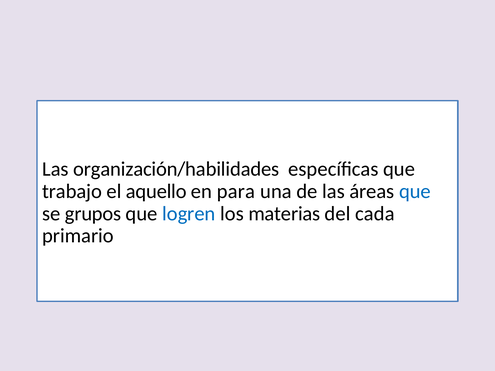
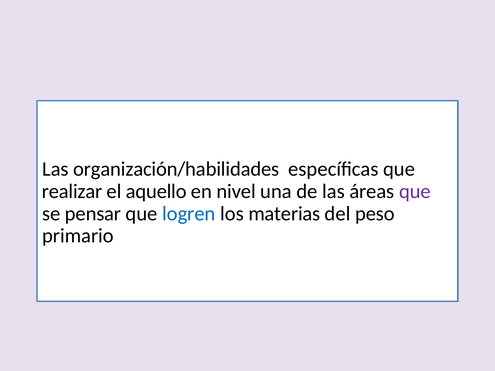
trabajo: trabajo -> realizar (72, 191)
para: para -> nivel (236, 191)
que colour: blue -> purple (415, 191)
grupos: grupos -> pensar (93, 214)
cada: cada -> peso (375, 214)
